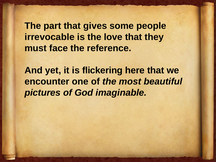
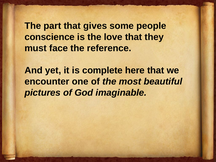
irrevocable: irrevocable -> conscience (50, 37)
flickering: flickering -> complete (102, 70)
